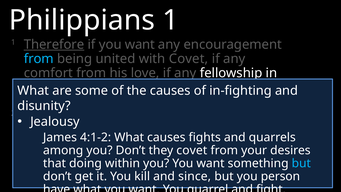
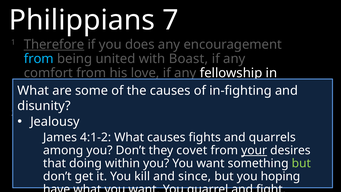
Philippians 1: 1 -> 7 (171, 20)
if you want: want -> does (140, 44)
with Covet: Covet -> Boast (189, 59)
your underline: none -> present (254, 150)
but colour: light blue -> light green (301, 163)
person: person -> hoping (280, 176)
